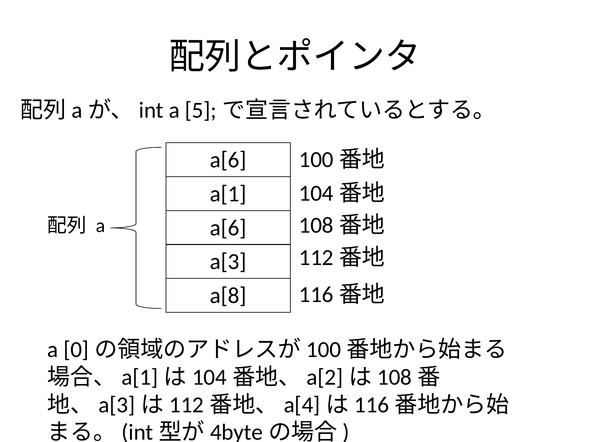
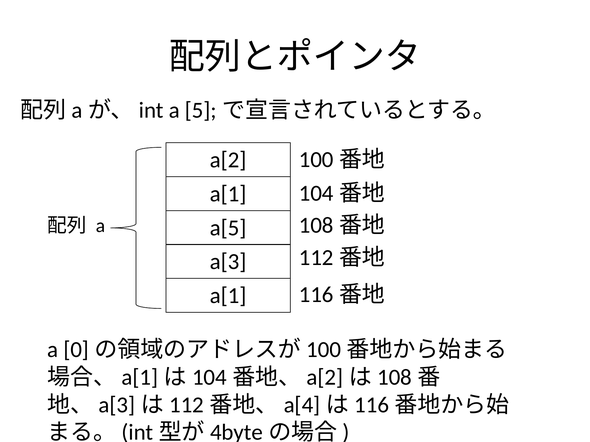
a[6: a[6 -> a[2 (228, 160)
a[6: a[6 -> a[5 (228, 228)
a[8: a[8 -> a[1 (228, 296)
